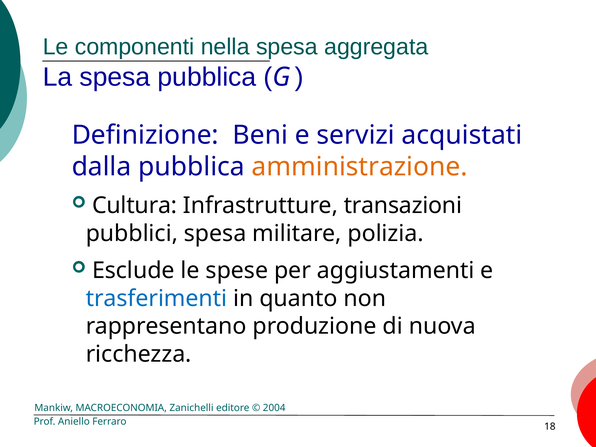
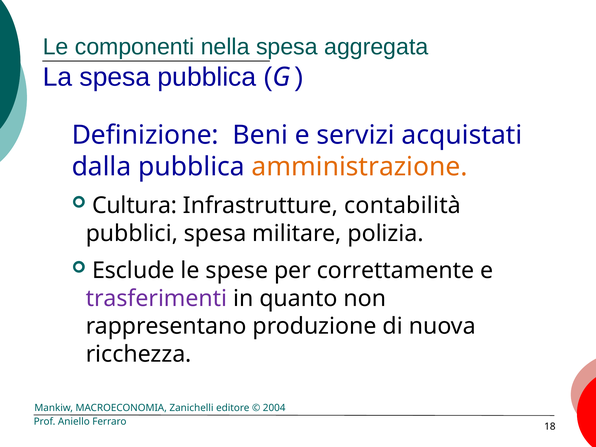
transazioni: transazioni -> contabilità (403, 206)
aggiustamenti: aggiustamenti -> correttamente (396, 271)
trasferimenti colour: blue -> purple (156, 298)
